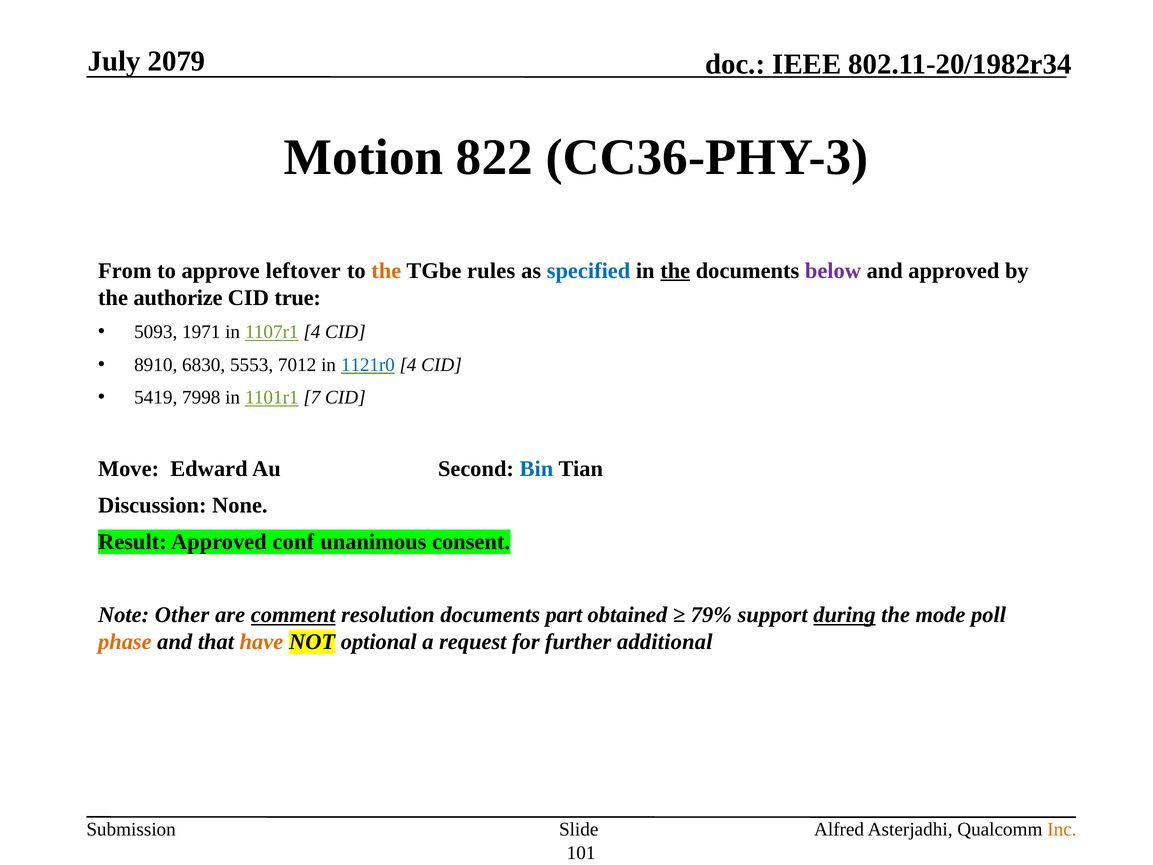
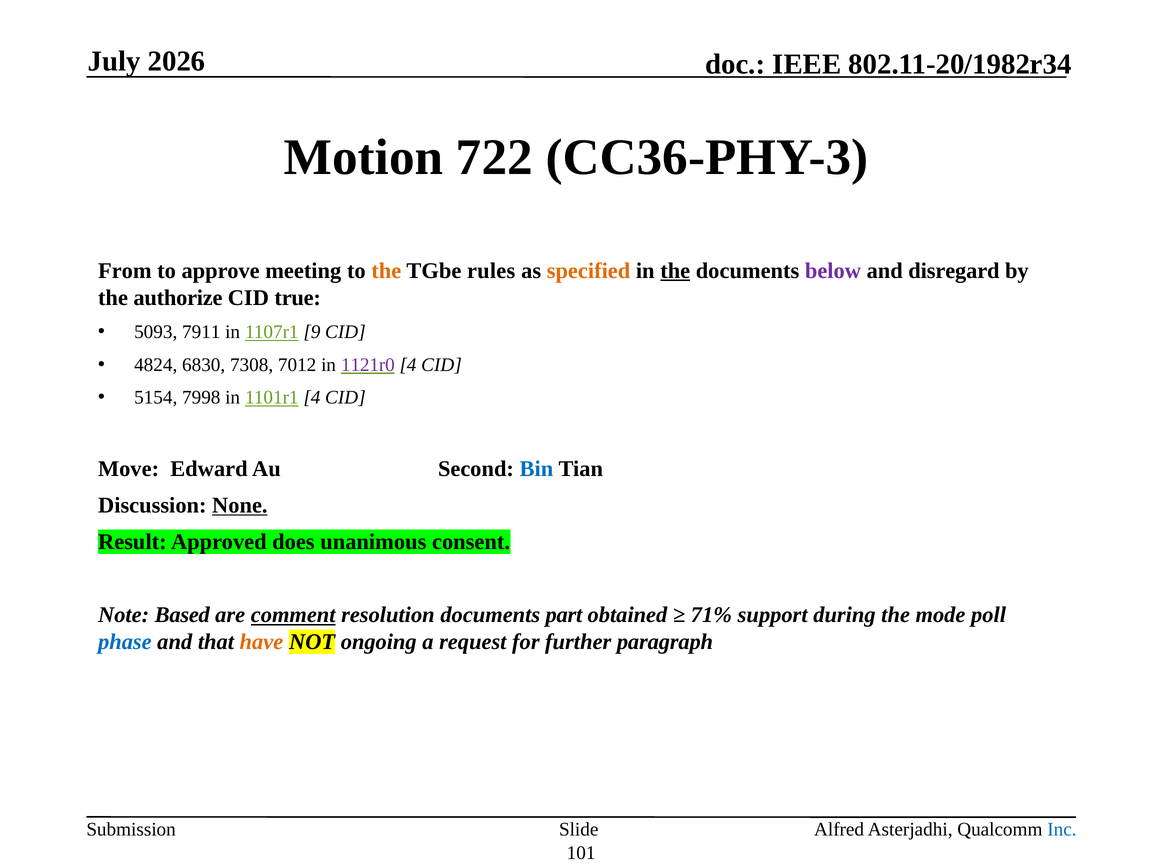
2079: 2079 -> 2026 (177, 61)
822: 822 -> 722 (494, 157)
leftover: leftover -> meeting (303, 271)
specified colour: blue -> orange (589, 271)
and approved: approved -> disregard (954, 271)
1971: 1971 -> 7911 (201, 332)
1107r1 4: 4 -> 9 (312, 332)
8910: 8910 -> 4824 (156, 365)
5553: 5553 -> 7308 (252, 365)
1121r0 colour: blue -> purple (368, 365)
5419: 5419 -> 5154 (156, 397)
1101r1 7: 7 -> 4 (312, 397)
None underline: none -> present (240, 505)
conf: conf -> does (293, 542)
Other: Other -> Based (182, 615)
79%: 79% -> 71% (711, 615)
during underline: present -> none (844, 615)
phase colour: orange -> blue (125, 642)
optional: optional -> ongoing (379, 642)
additional: additional -> paragraph (665, 642)
Inc colour: orange -> blue (1062, 829)
